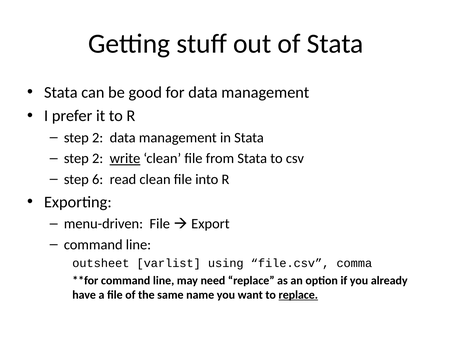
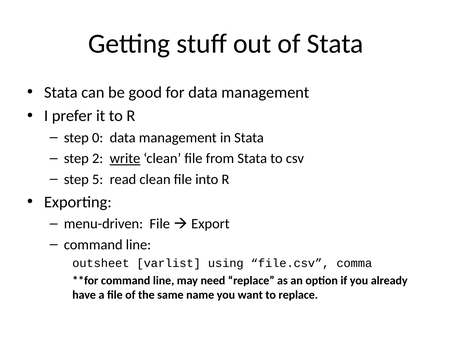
2: 2 -> 0 (98, 138)
6: 6 -> 5 (98, 179)
replace underline: present -> none (298, 295)
